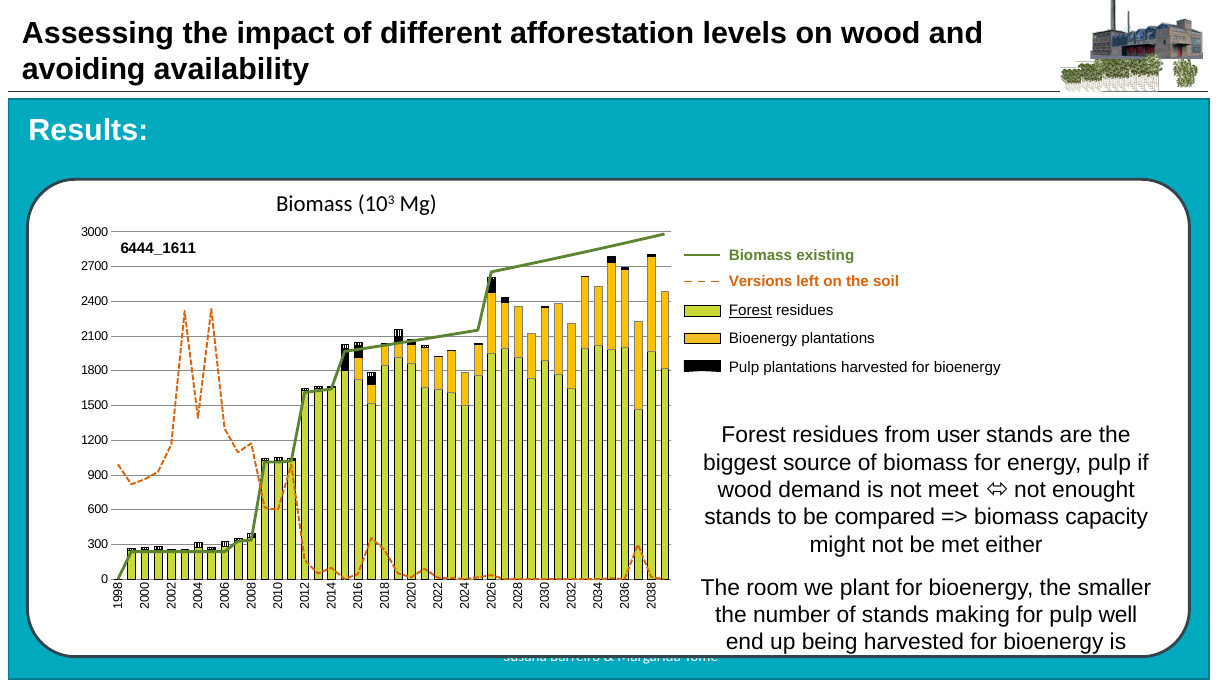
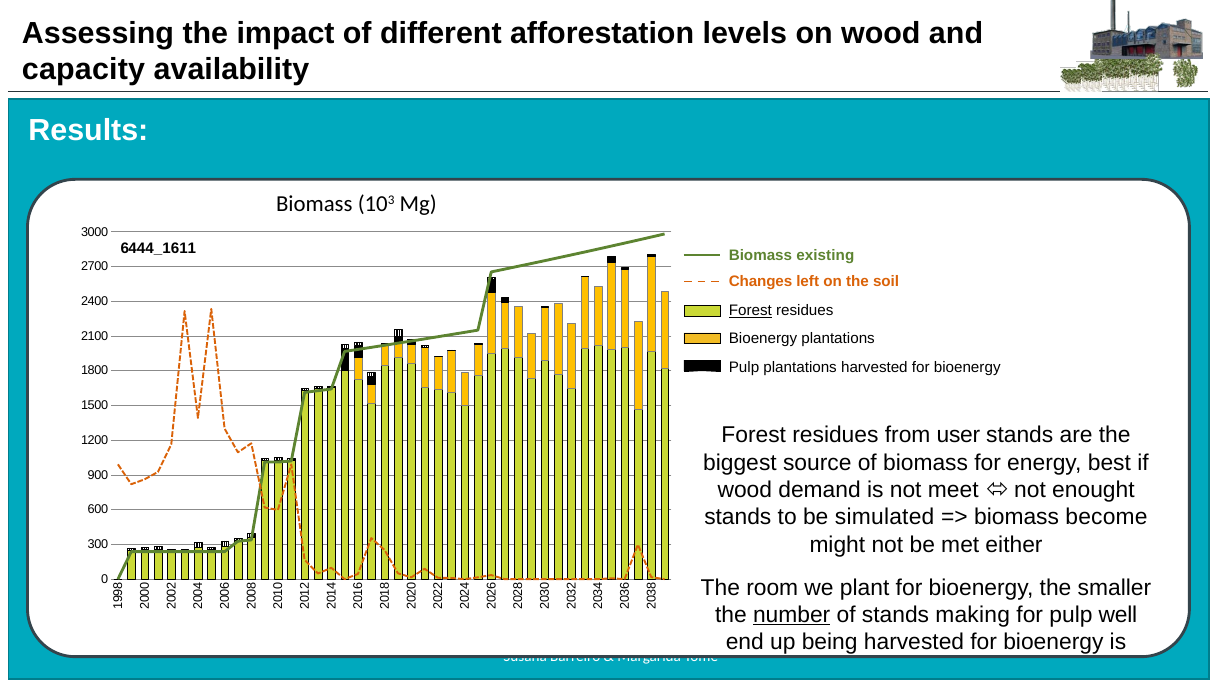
avoiding: avoiding -> capacity (84, 70)
Versions: Versions -> Changes (761, 282)
energy pulp: pulp -> best (1109, 462)
compared: compared -> simulated (885, 517)
capacity: capacity -> become (1106, 517)
number underline: none -> present (792, 614)
